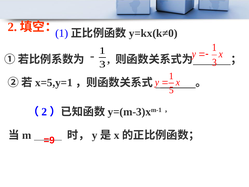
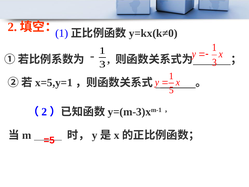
=9: =9 -> =5 (49, 140)
